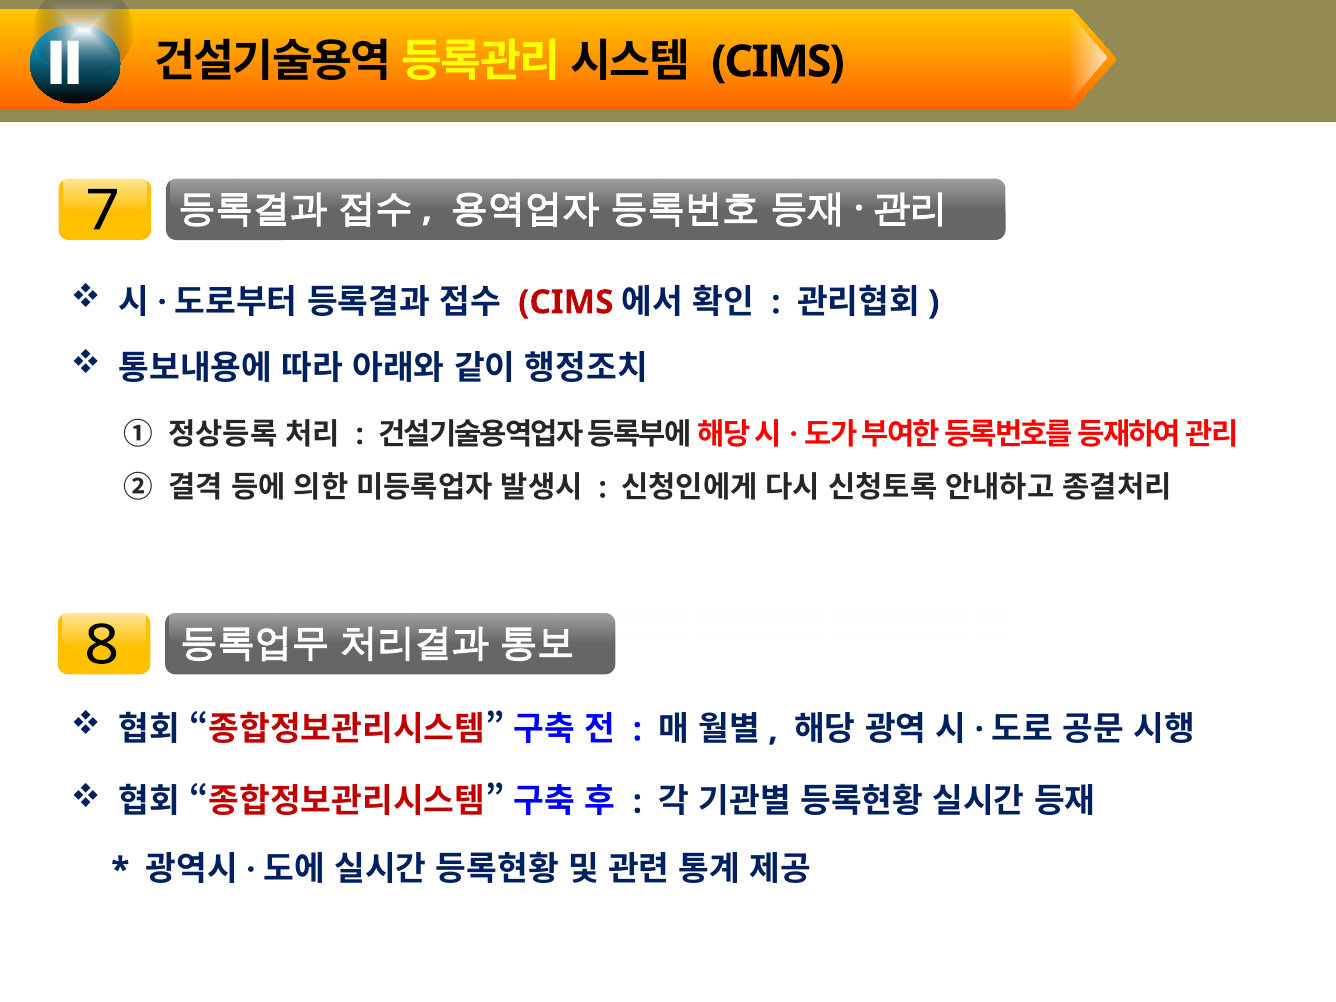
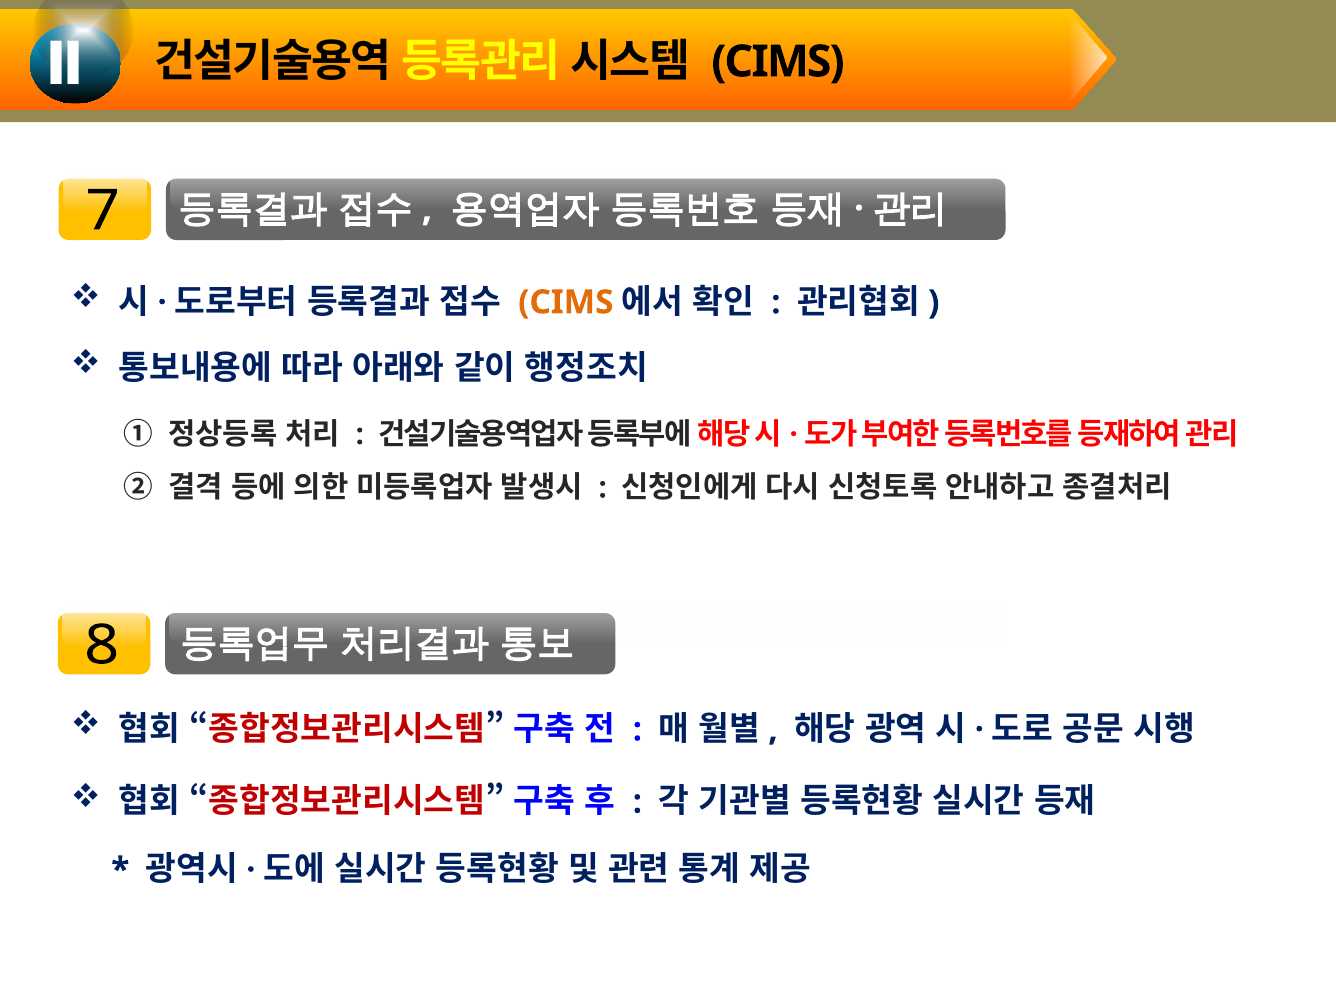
CIMS colour: red -> orange (566, 302)
